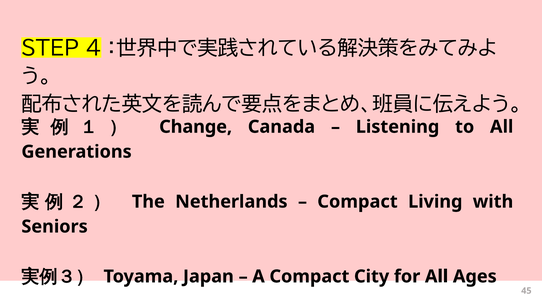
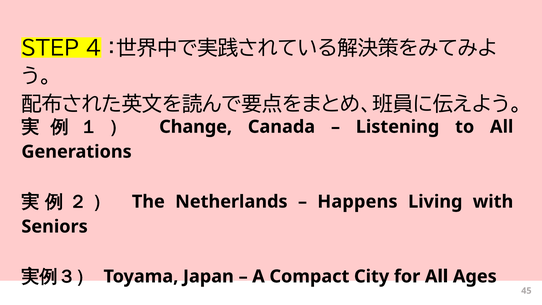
Compact: Compact -> Happens (357, 202)
